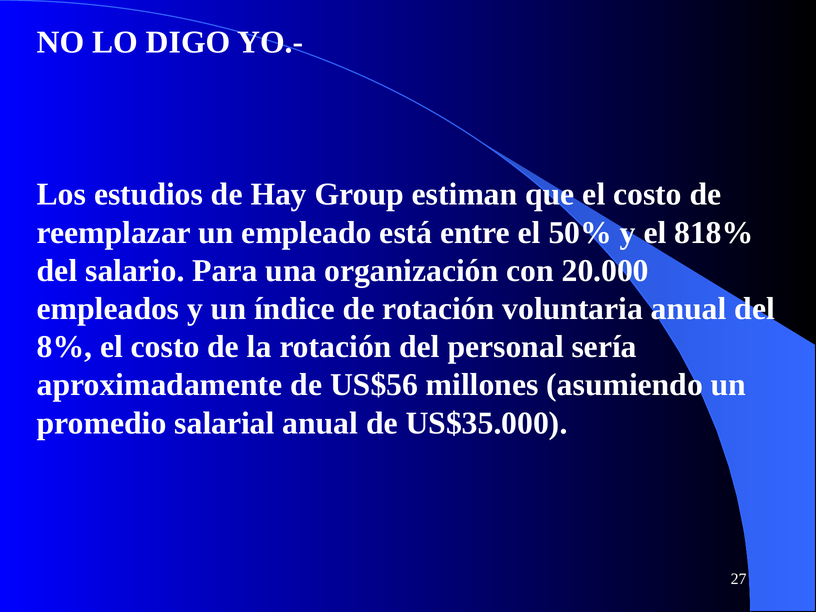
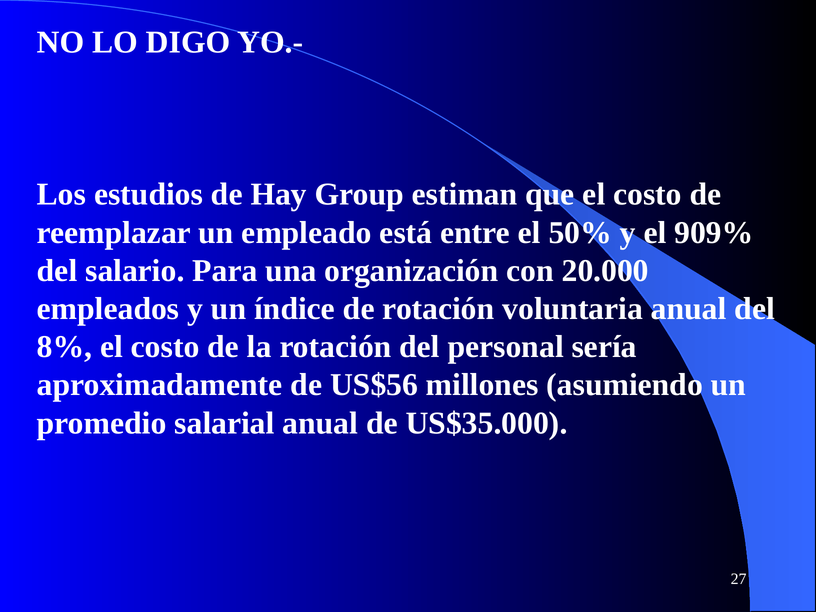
818%: 818% -> 909% (714, 233)
